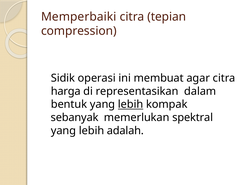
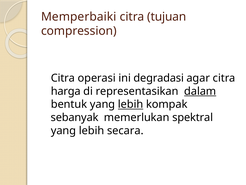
tepian: tepian -> tujuan (167, 17)
Sidik: Sidik -> Citra (63, 78)
membuat: membuat -> degradasi (159, 78)
dalam underline: none -> present (200, 91)
adalah: adalah -> secara (125, 130)
